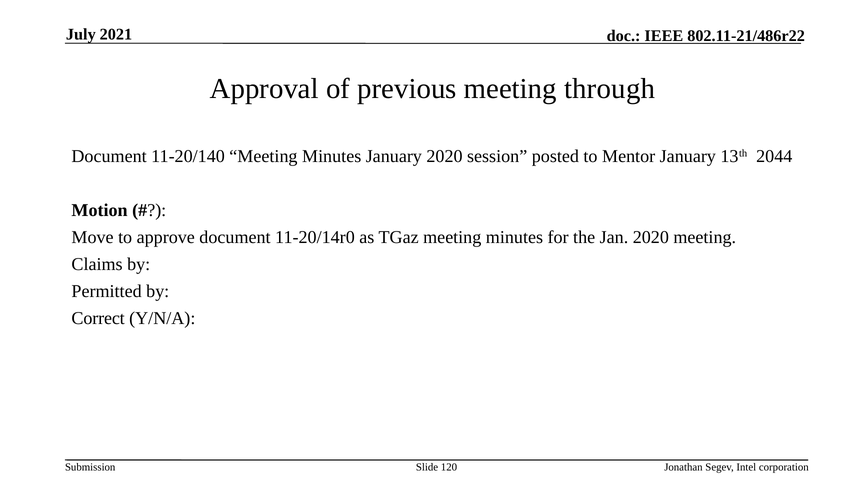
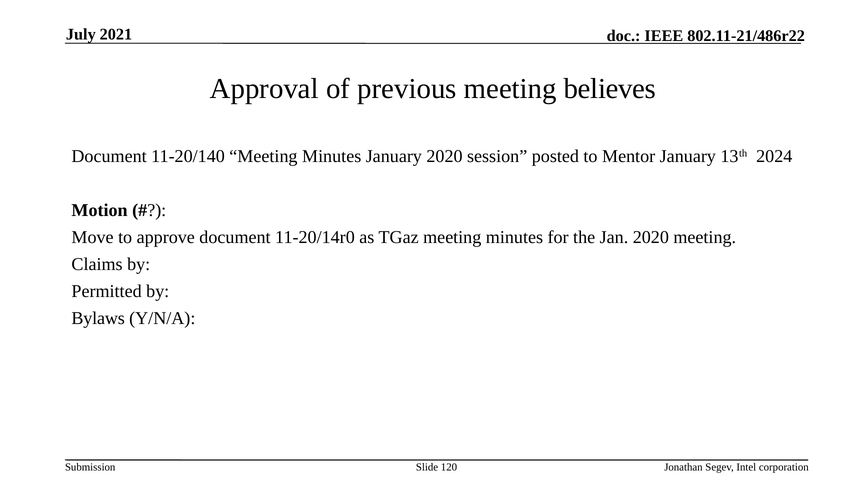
through: through -> believes (610, 89)
2044: 2044 -> 2024 (774, 156)
Correct: Correct -> Bylaws (98, 319)
